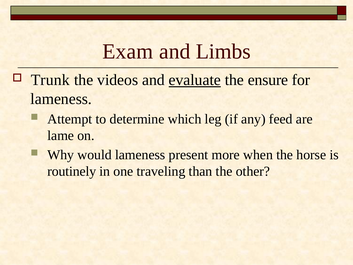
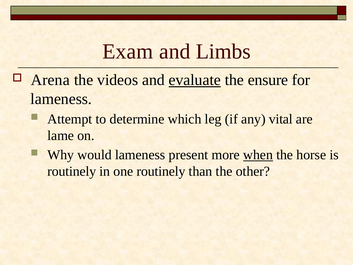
Trunk: Trunk -> Arena (50, 80)
feed: feed -> vital (281, 119)
when underline: none -> present (258, 155)
one traveling: traveling -> routinely (161, 171)
